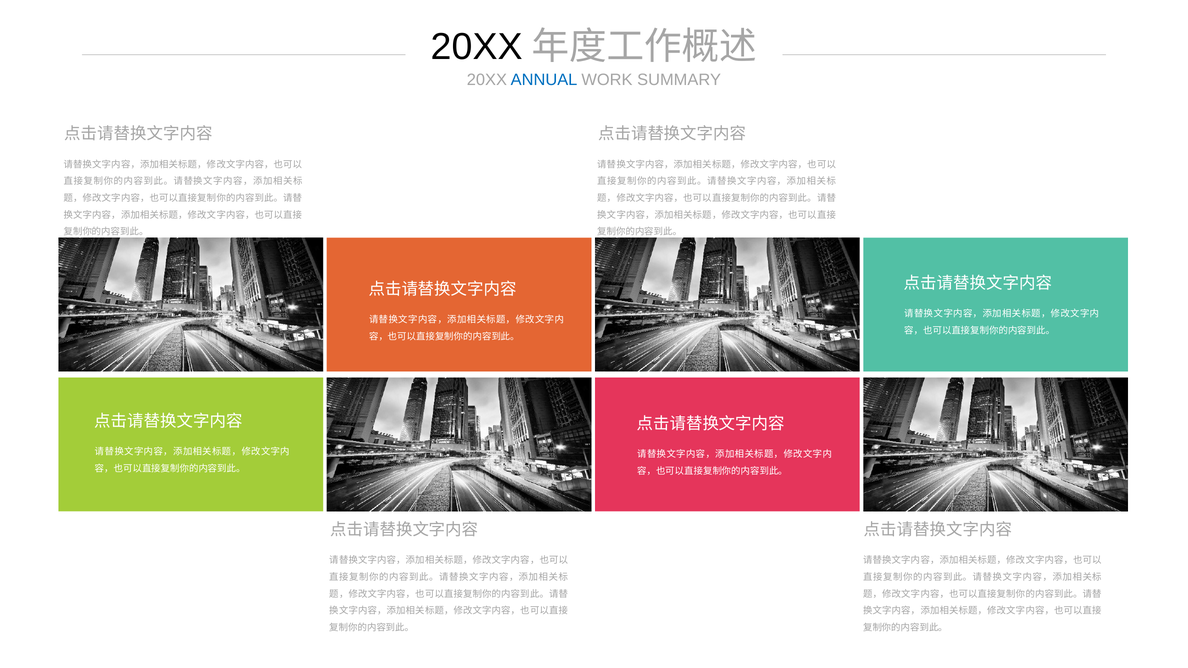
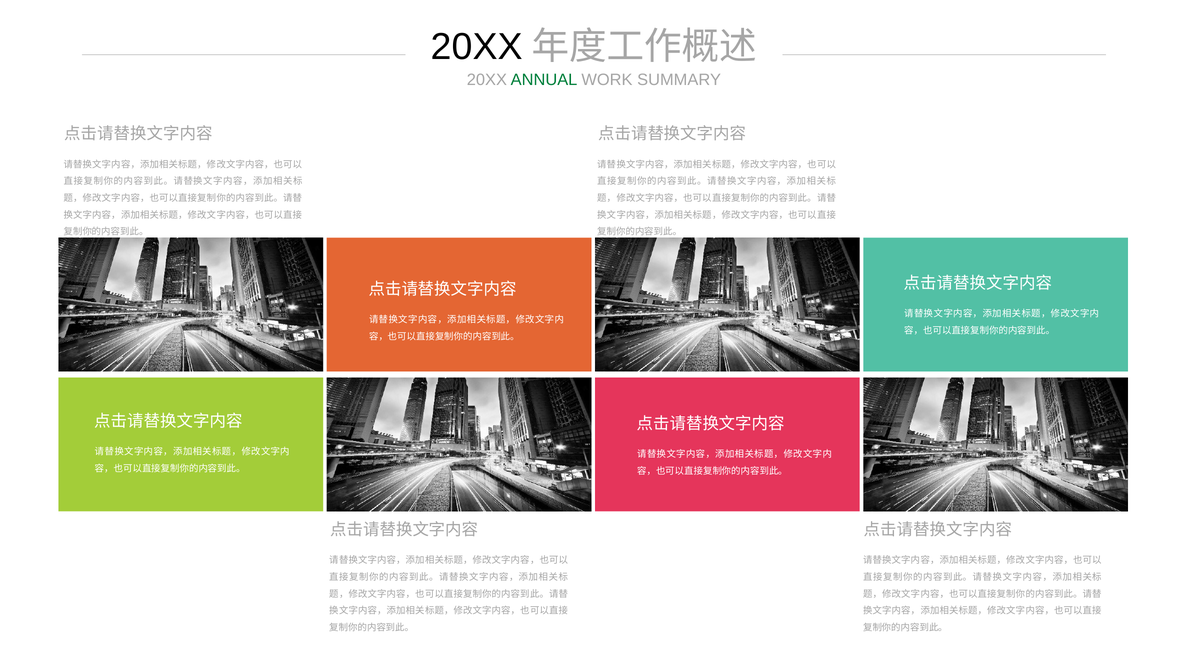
ANNUAL colour: blue -> green (544, 80)
